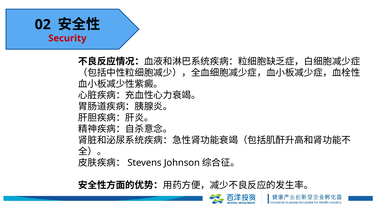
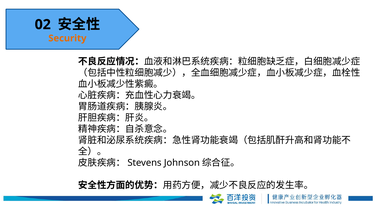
Security colour: red -> orange (67, 38)
